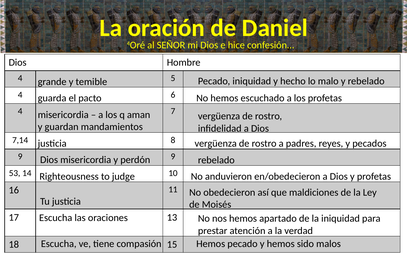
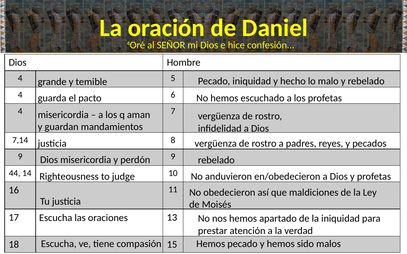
53: 53 -> 44 (15, 173)
